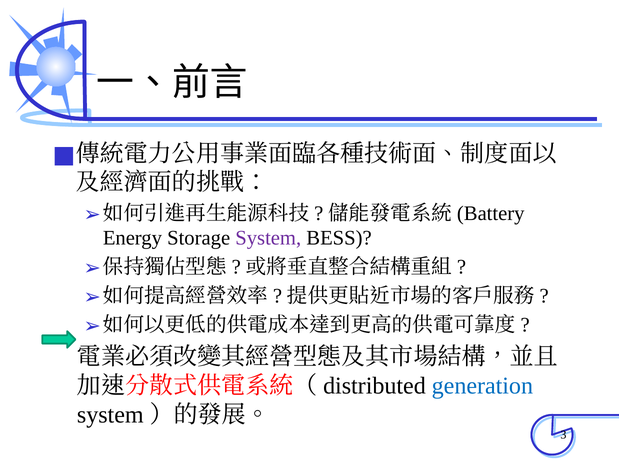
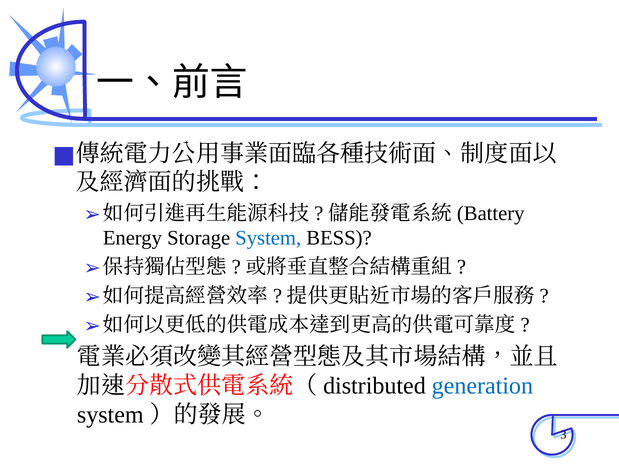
System colour: purple -> blue (268, 238)
